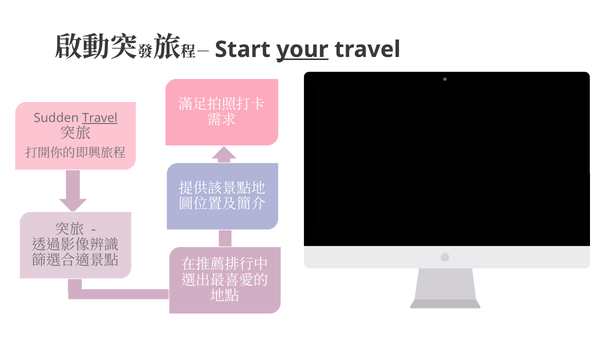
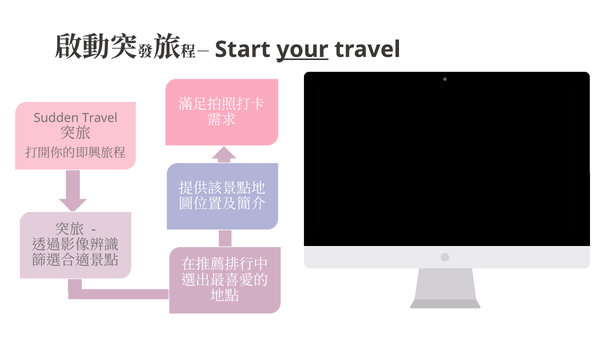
Travel underline: present -> none (100, 118)
